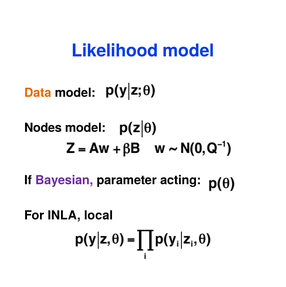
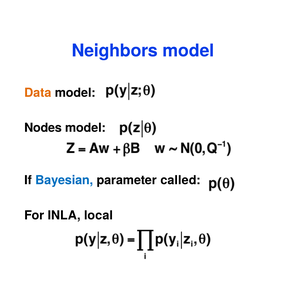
Likelihood: Likelihood -> Neighbors (115, 51)
Bayesian colour: purple -> blue (64, 180)
acting: acting -> called (181, 180)
